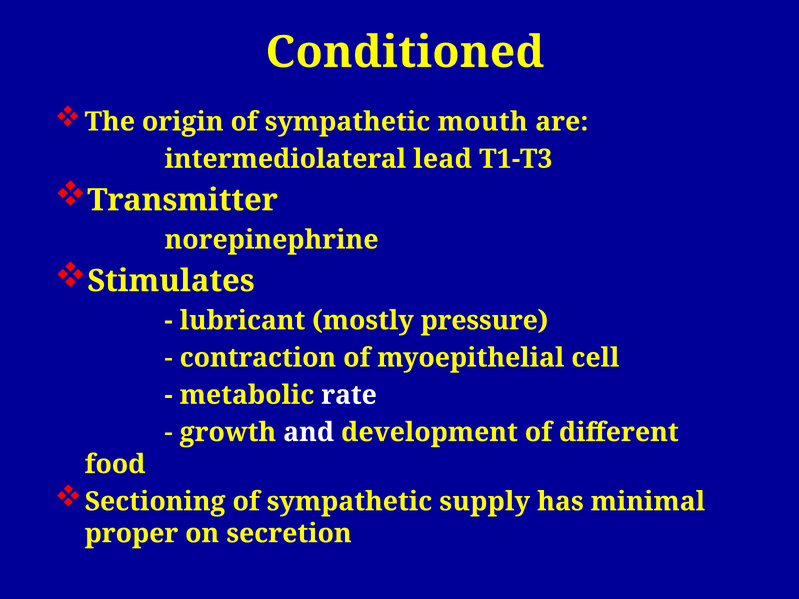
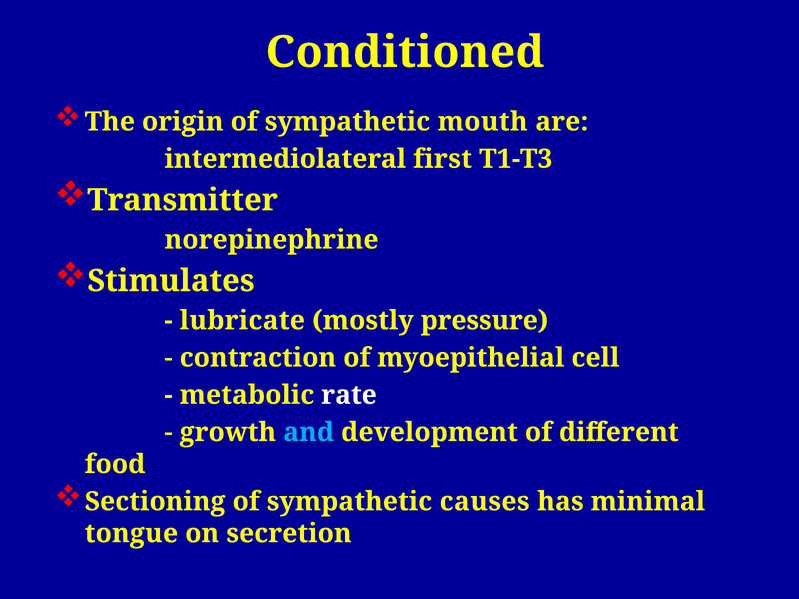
lead: lead -> first (443, 159)
lubricant: lubricant -> lubricate (242, 321)
and colour: white -> light blue (309, 432)
supply: supply -> causes (485, 502)
proper: proper -> tongue (131, 534)
